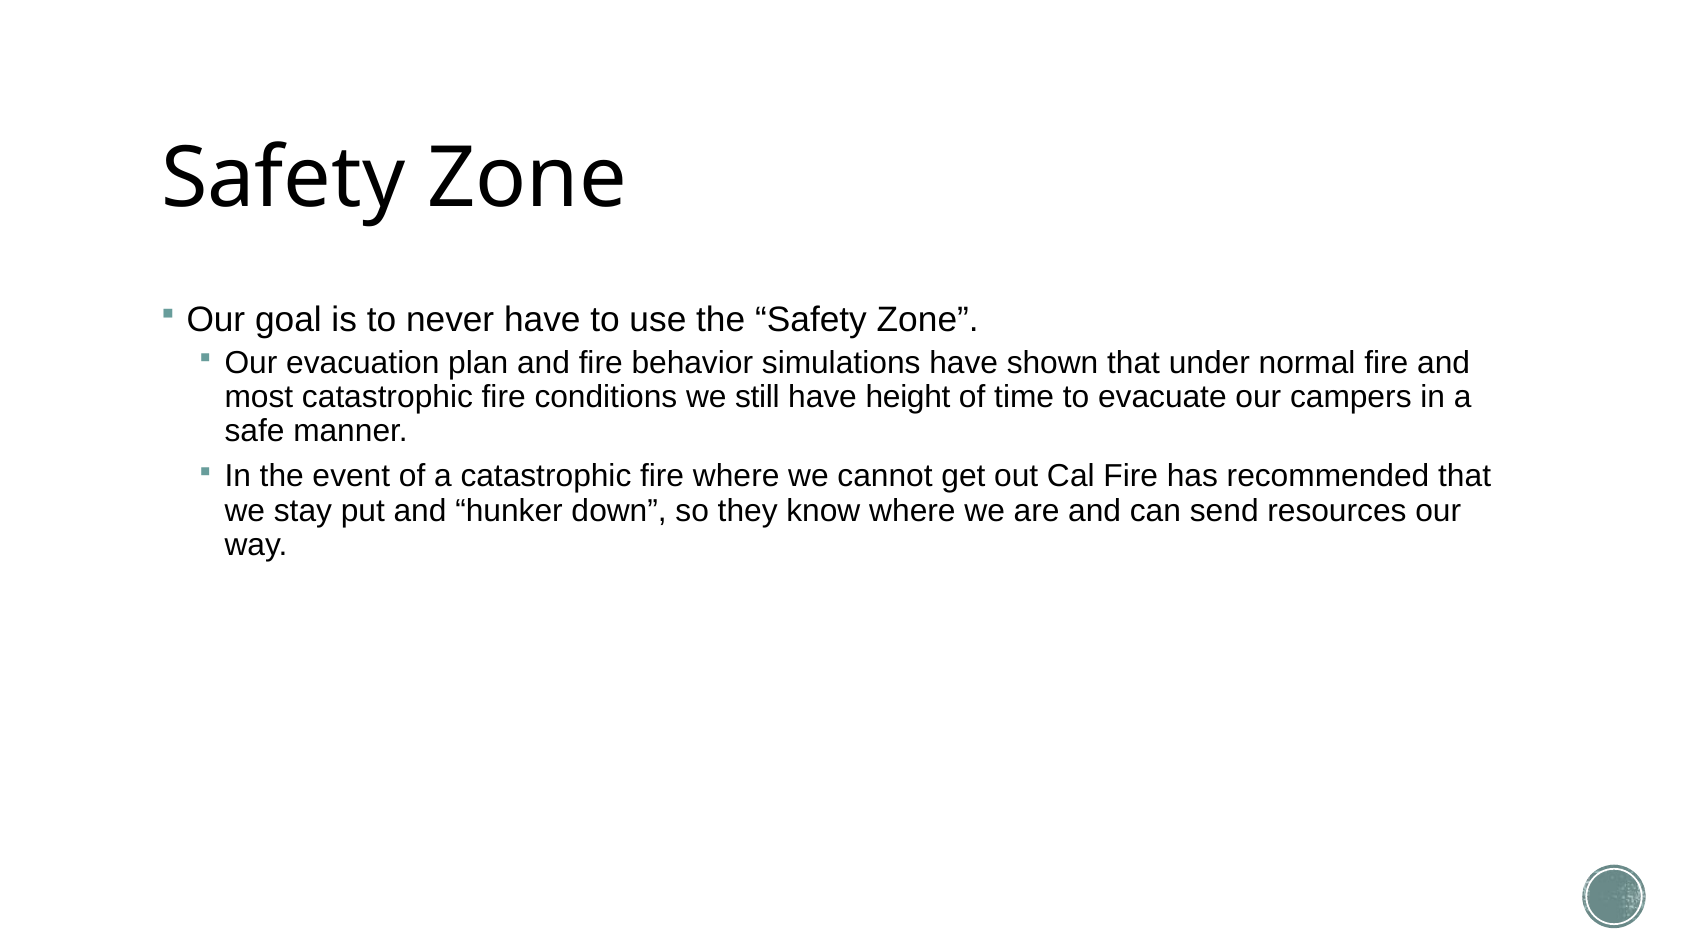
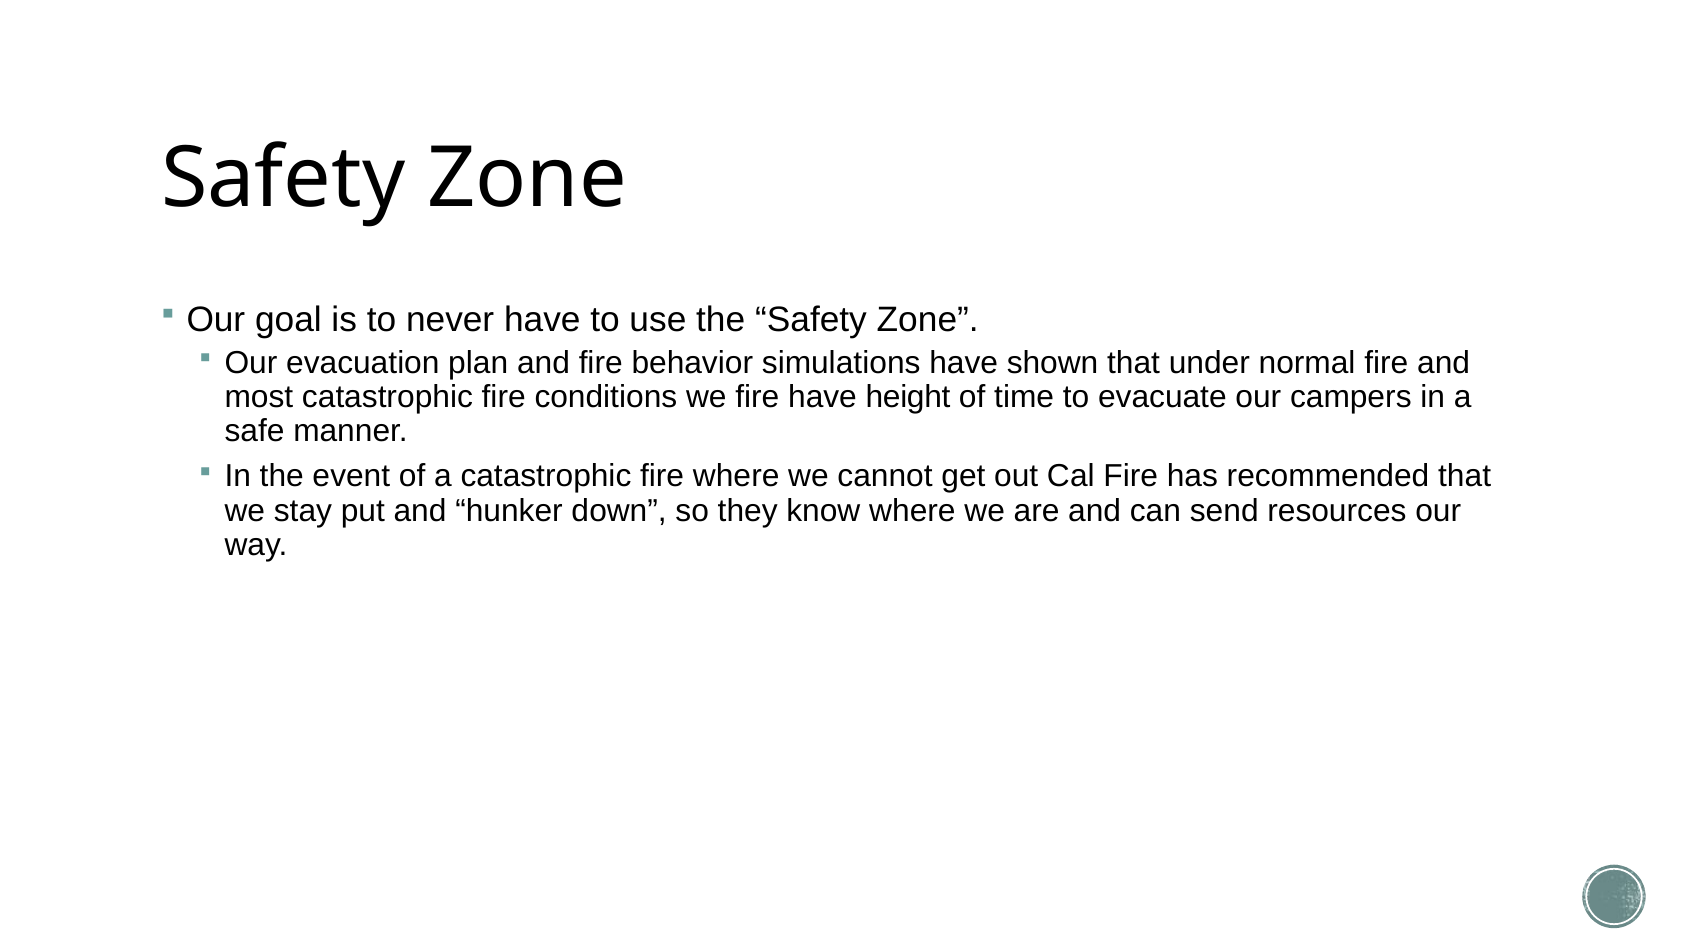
we still: still -> fire (757, 397)
